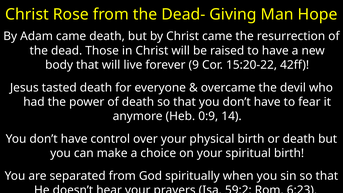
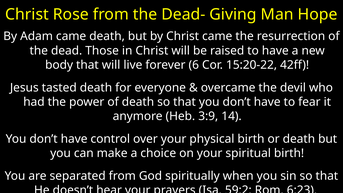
9: 9 -> 6 (194, 65)
0:9: 0:9 -> 3:9 (208, 116)
